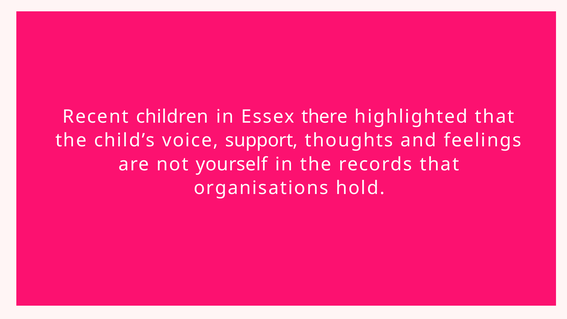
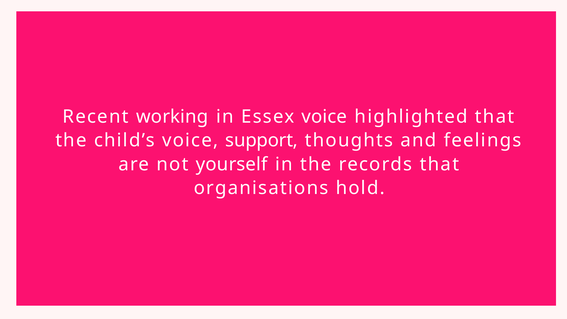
children: children -> working (172, 117)
Essex there: there -> voice (324, 117)
